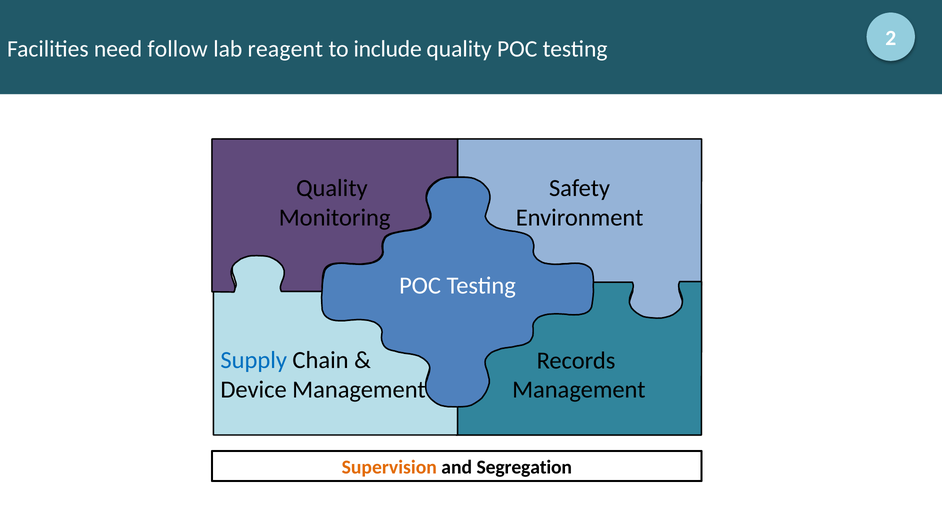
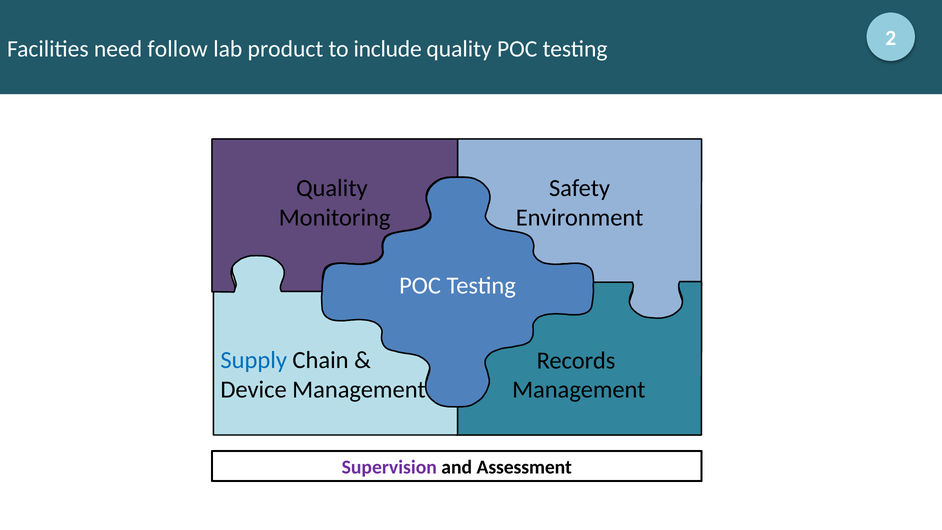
reagent: reagent -> product (285, 49)
Supervision colour: orange -> purple (389, 467)
Segregation: Segregation -> Assessment (524, 467)
